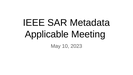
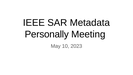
Applicable: Applicable -> Personally (47, 34)
